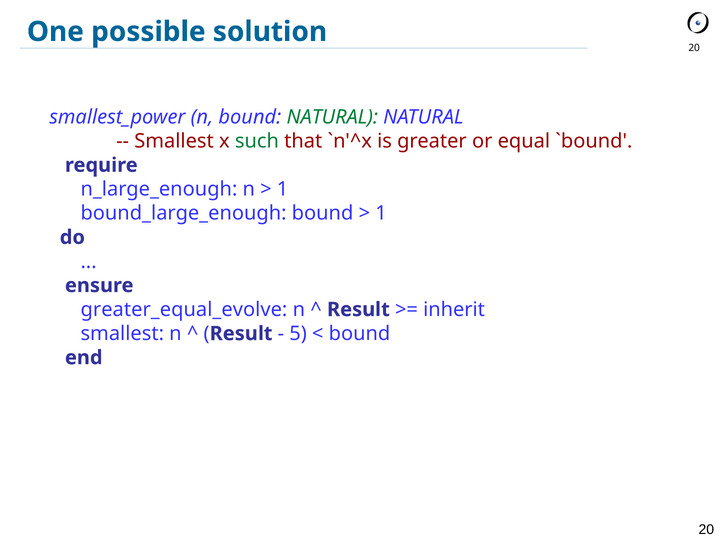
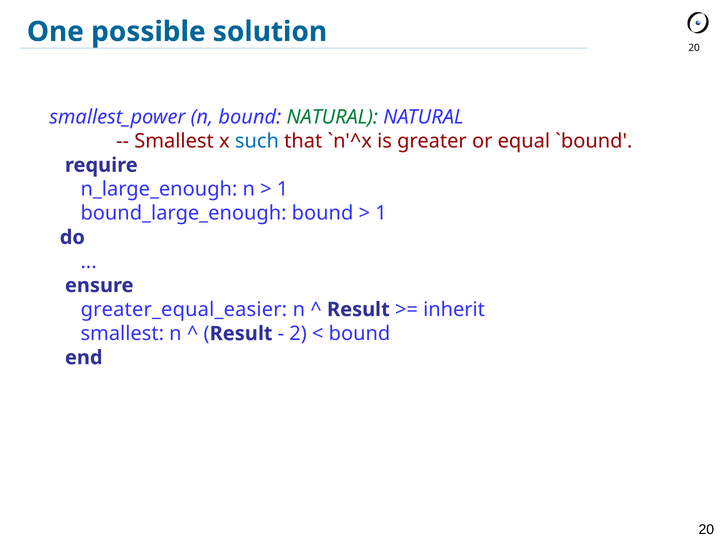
such colour: green -> blue (257, 141)
greater_equal_evolve: greater_equal_evolve -> greater_equal_easier (184, 309)
5: 5 -> 2 (298, 333)
